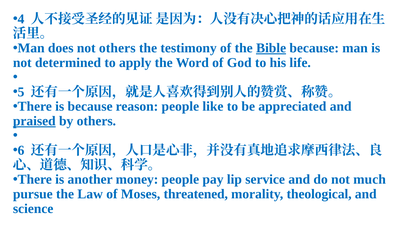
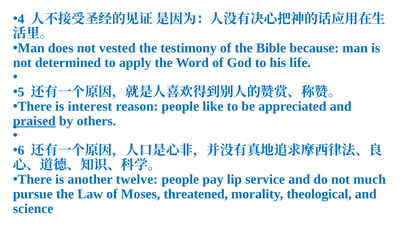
not others: others -> vested (117, 48)
Bible underline: present -> none (271, 48)
is because: because -> interest (90, 106)
money: money -> twelve (137, 179)
